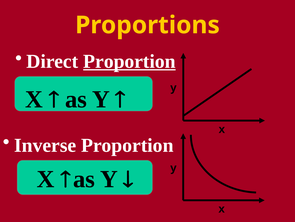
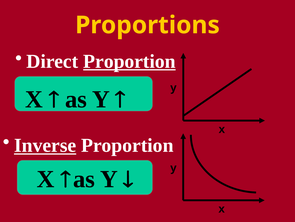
Inverse underline: none -> present (45, 145)
